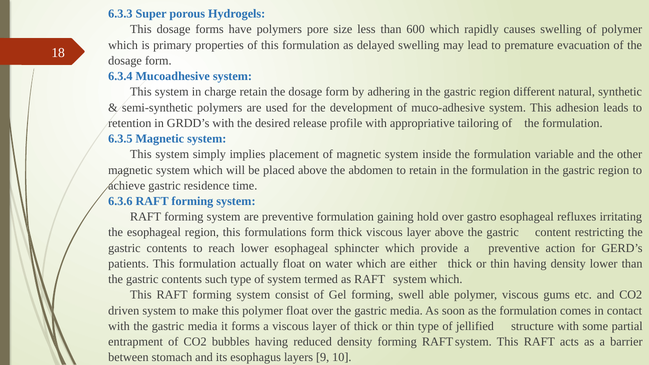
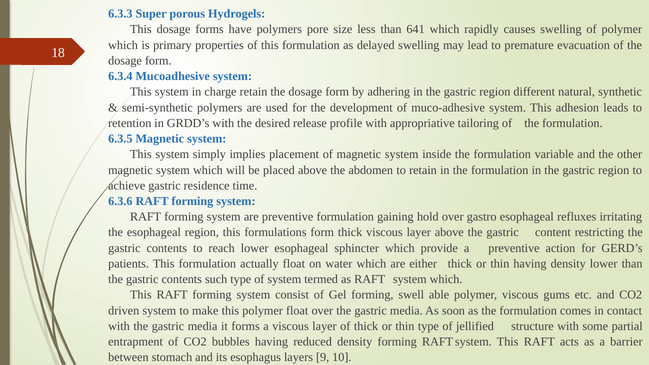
600: 600 -> 641 (416, 29)
